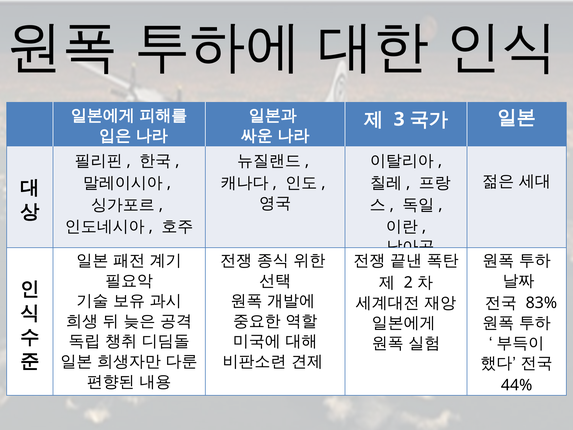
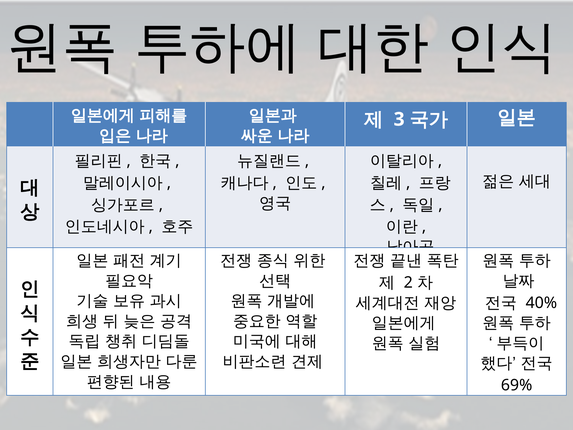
83%: 83% -> 40% (541, 303)
44%: 44% -> 69% (517, 385)
